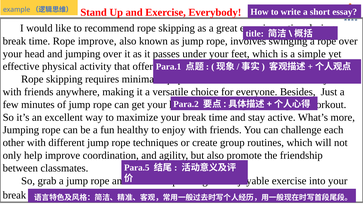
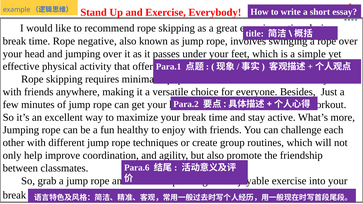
Rope improve: improve -> negative (97, 41)
Para.5: Para.5 -> Para.6 (137, 168)
